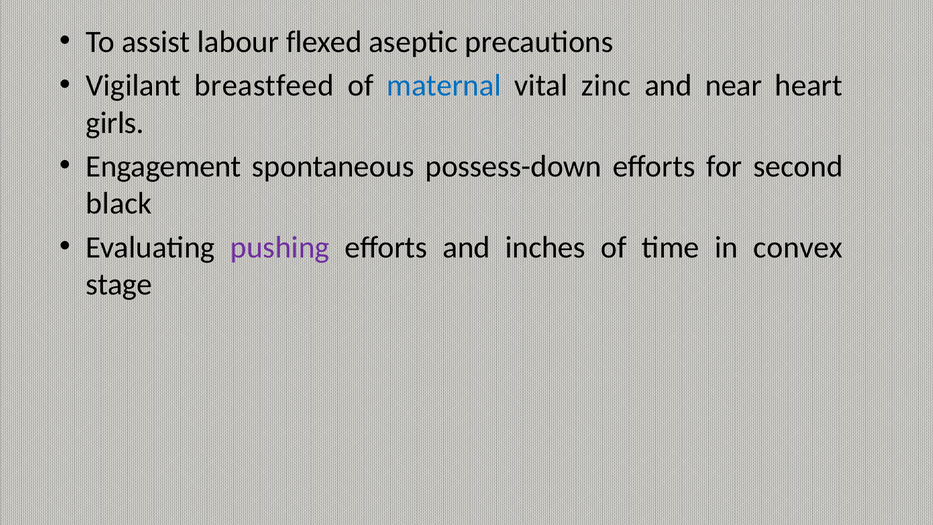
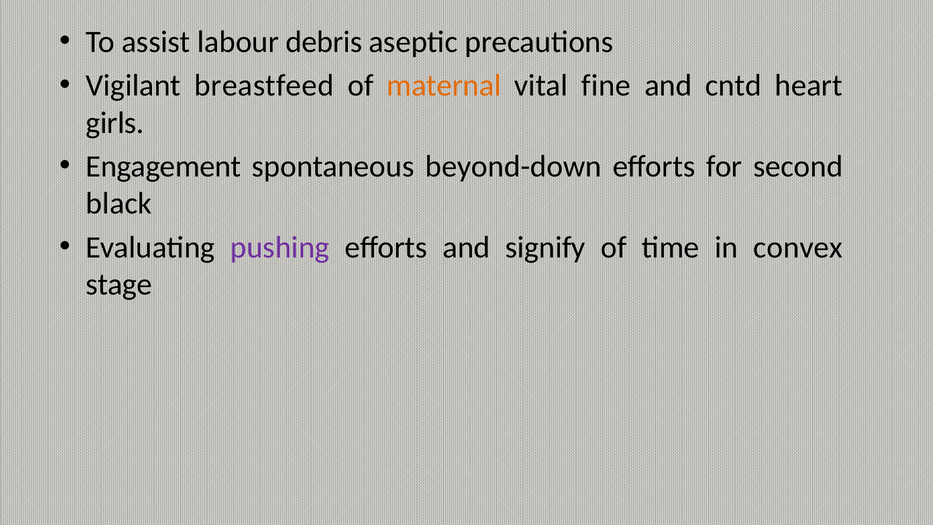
flexed: flexed -> debris (324, 42)
maternal colour: blue -> orange (444, 85)
zinc: zinc -> fine (606, 85)
near: near -> cntd (733, 85)
possess-down: possess-down -> beyond-down (513, 166)
inches: inches -> signify (545, 247)
